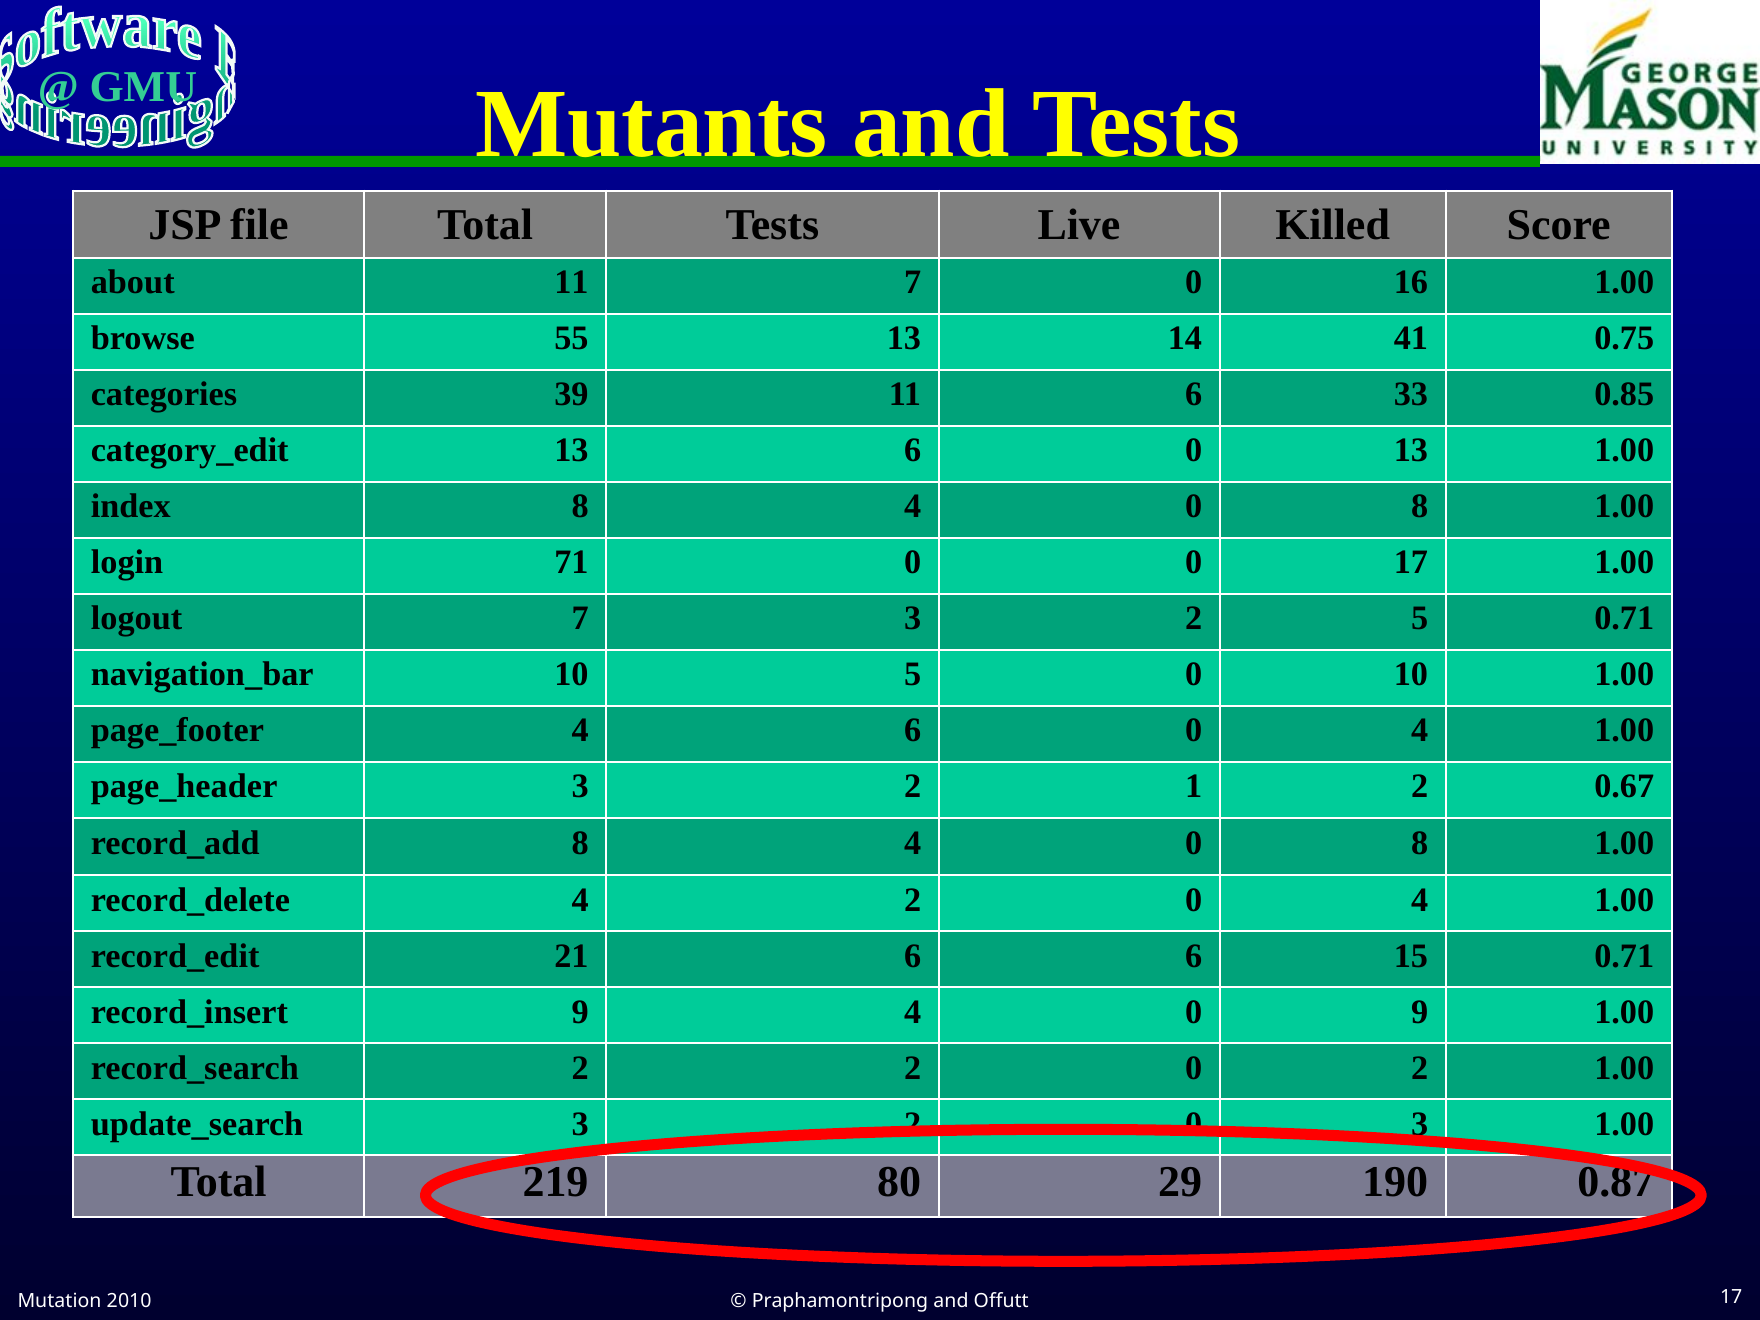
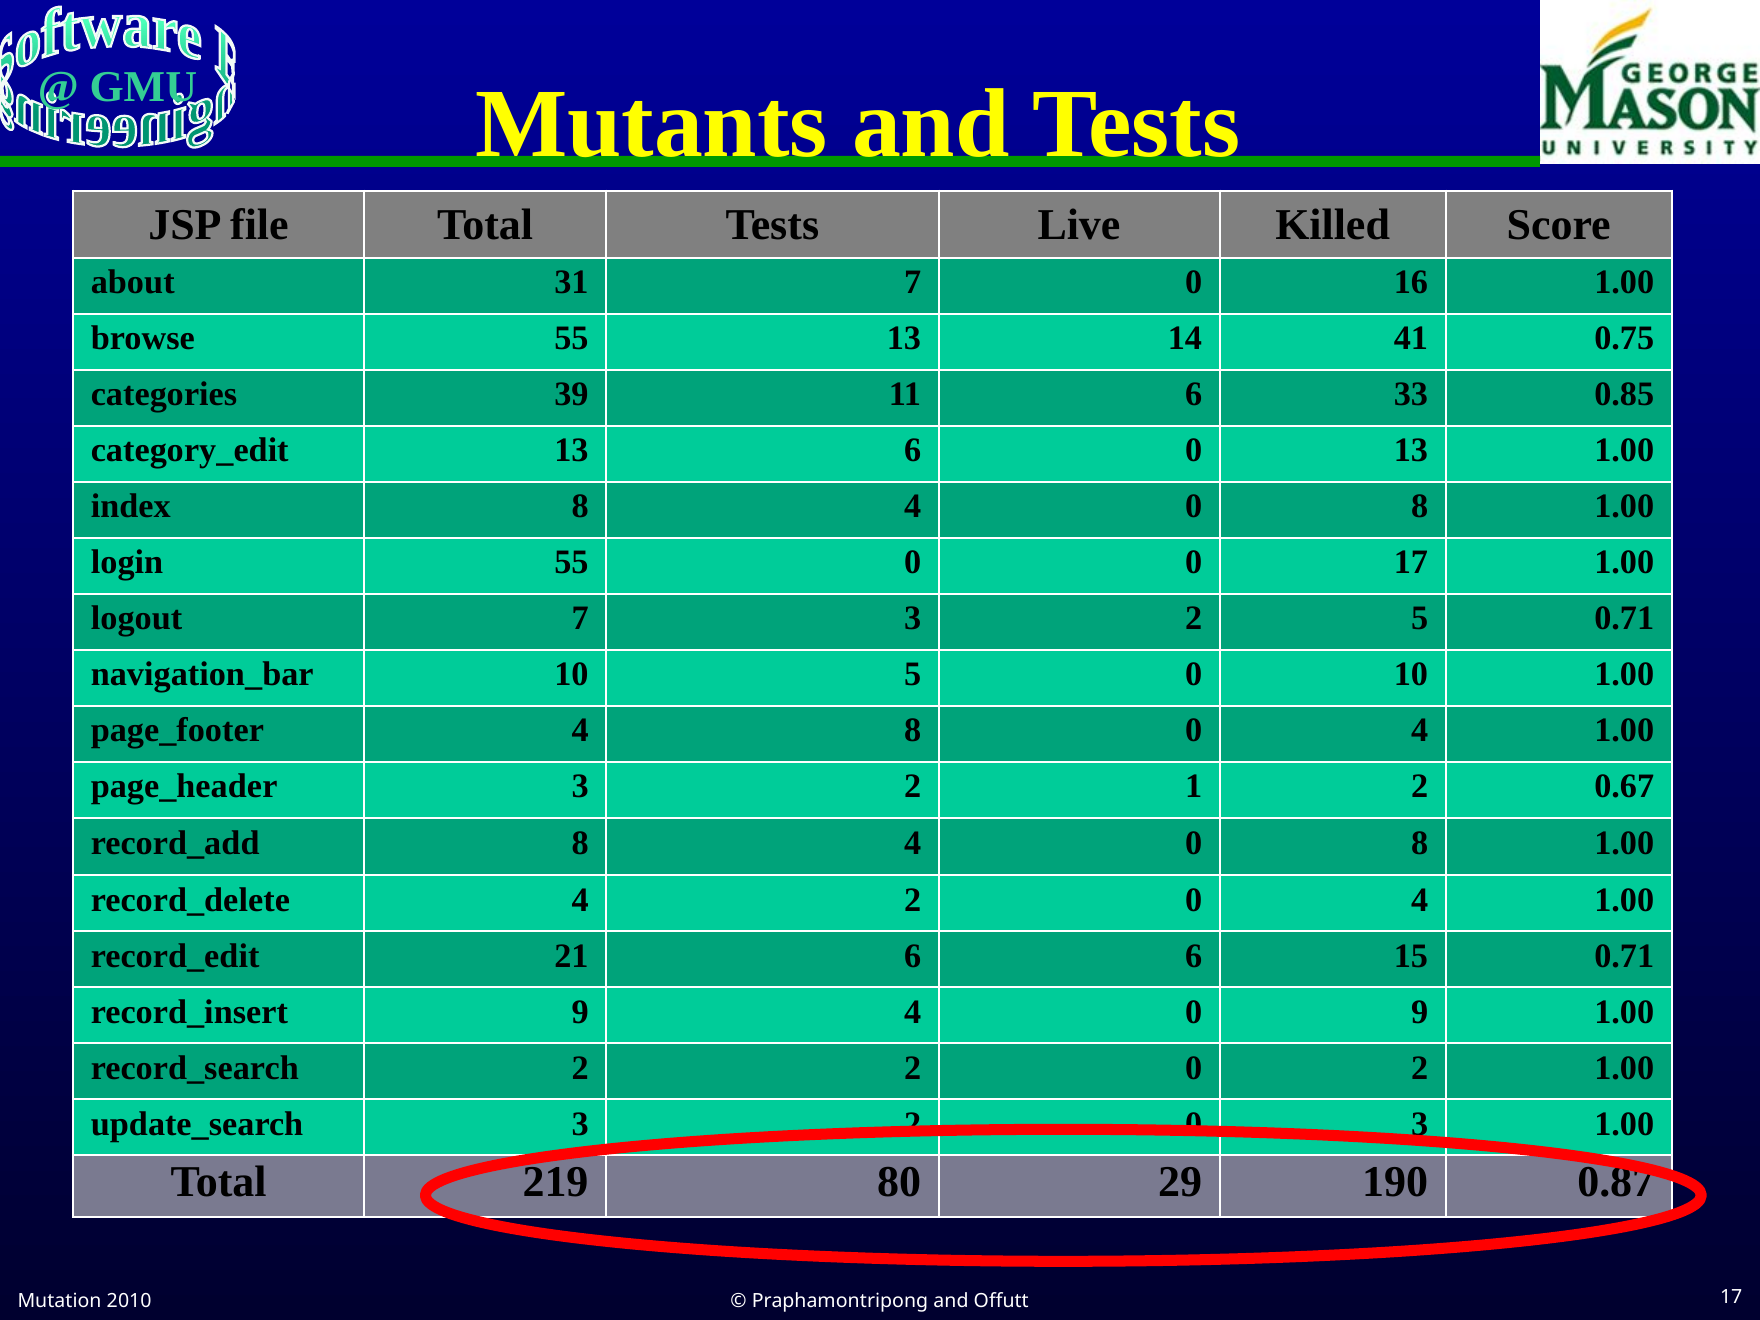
about 11: 11 -> 31 (571, 282)
login 71: 71 -> 55 (571, 562)
4 6: 6 -> 8 (913, 730)
